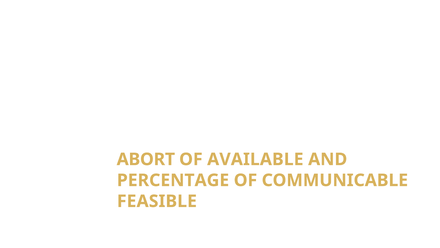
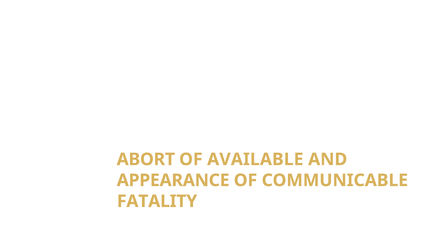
PERCENTAGE: PERCENTAGE -> APPEARANCE (173, 180)
FEASIBLE: FEASIBLE -> FATALITY (157, 201)
